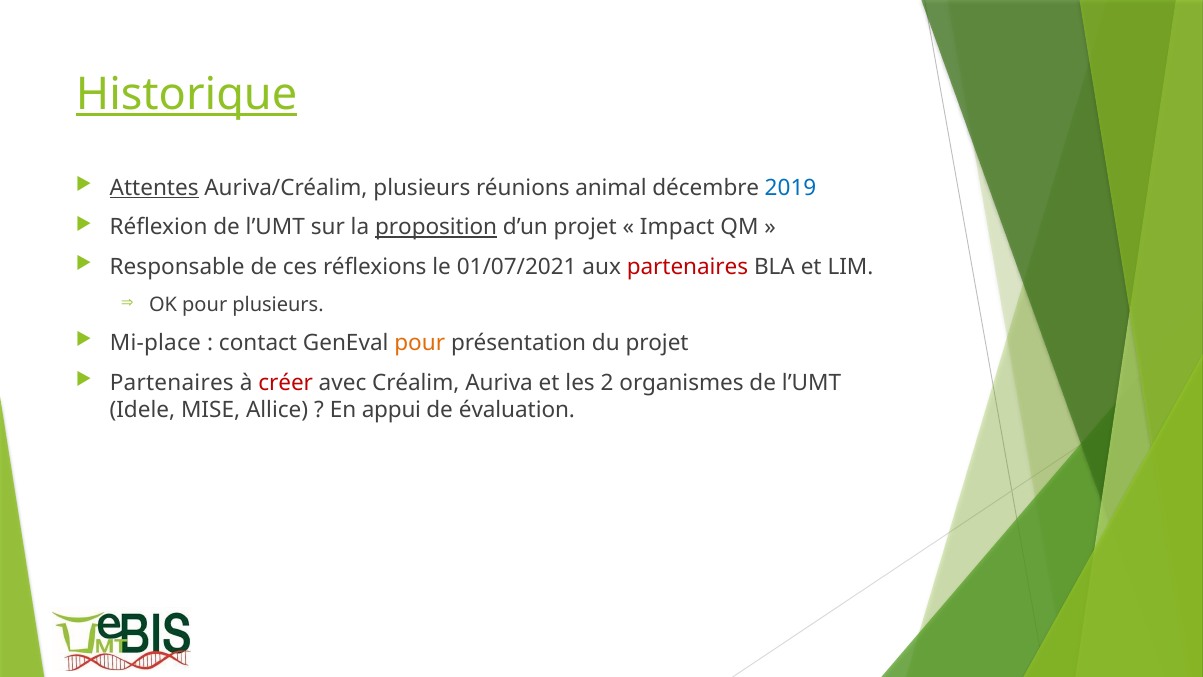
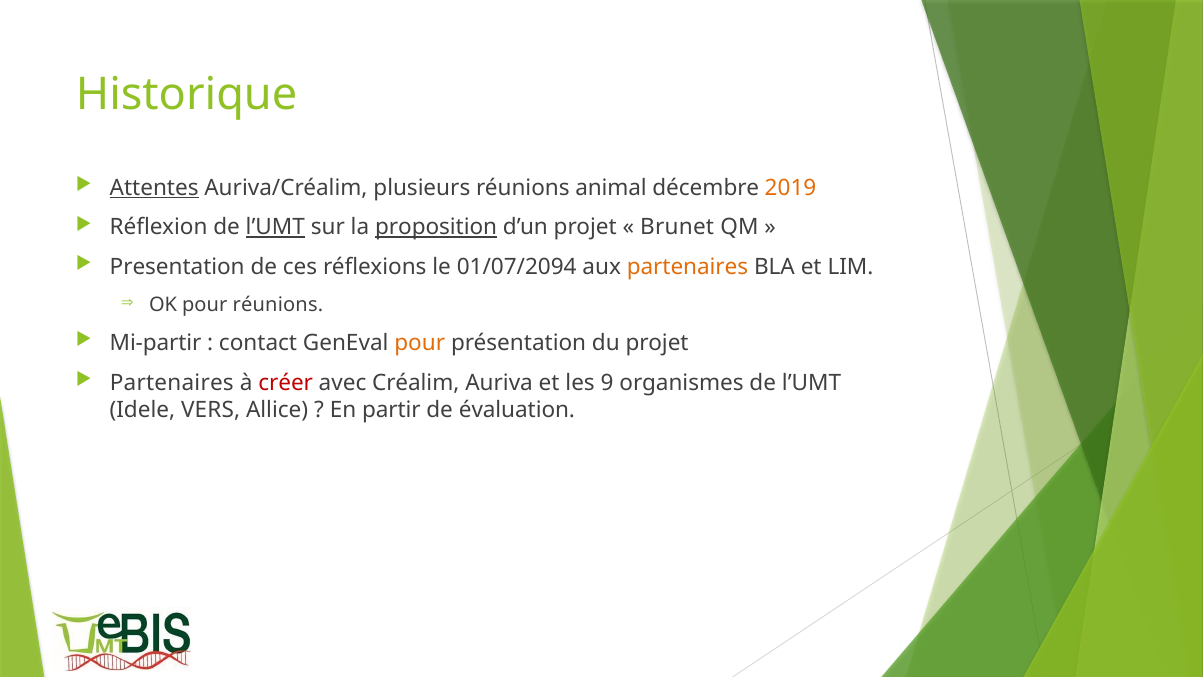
Historique underline: present -> none (187, 95)
2019 colour: blue -> orange (791, 188)
l’UMT underline: none -> present (275, 227)
Impact: Impact -> Brunet (677, 227)
Responsable: Responsable -> Presentation (177, 267)
01/07/2021: 01/07/2021 -> 01/07/2094 (517, 267)
partenaires colour: red -> orange (688, 267)
pour plusieurs: plusieurs -> réunions (278, 305)
Mi-place: Mi-place -> Mi-partir (156, 343)
2: 2 -> 9 (607, 383)
MISE: MISE -> VERS (211, 410)
appui: appui -> partir (391, 410)
